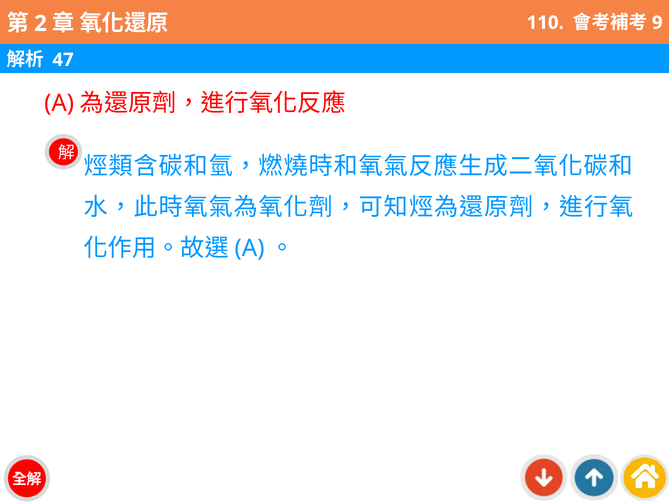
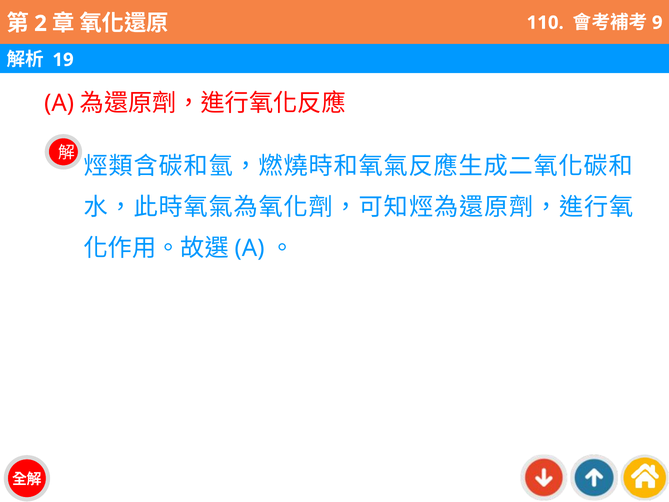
47: 47 -> 19 (63, 60)
